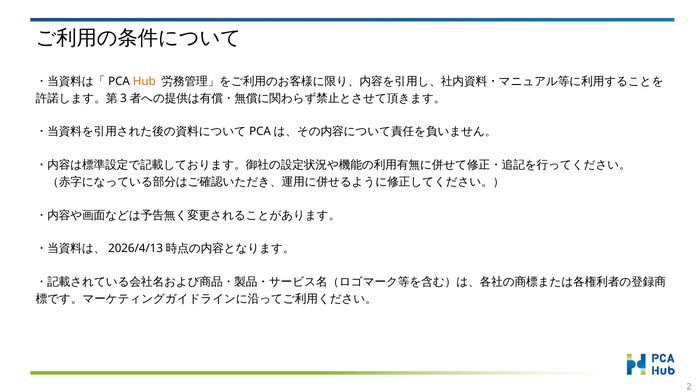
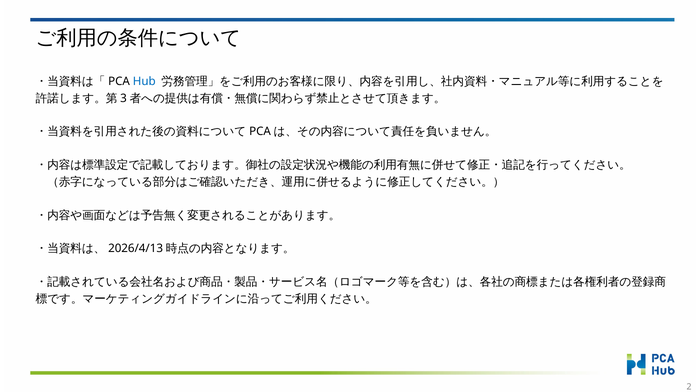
Hub colour: orange -> blue (144, 81)
